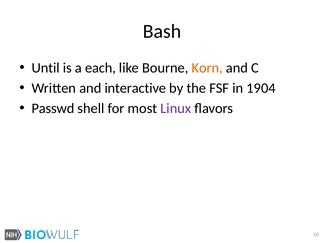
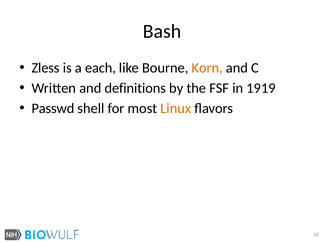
Until: Until -> Zless (46, 68)
interactive: interactive -> definitions (135, 88)
1904: 1904 -> 1919 (261, 88)
Linux colour: purple -> orange (176, 108)
